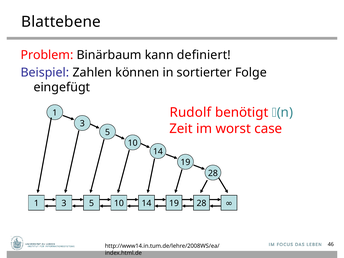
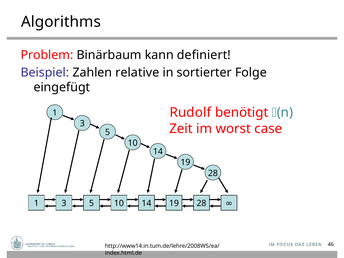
Blattebene: Blattebene -> Algorithms (61, 22)
können: können -> relative (137, 72)
